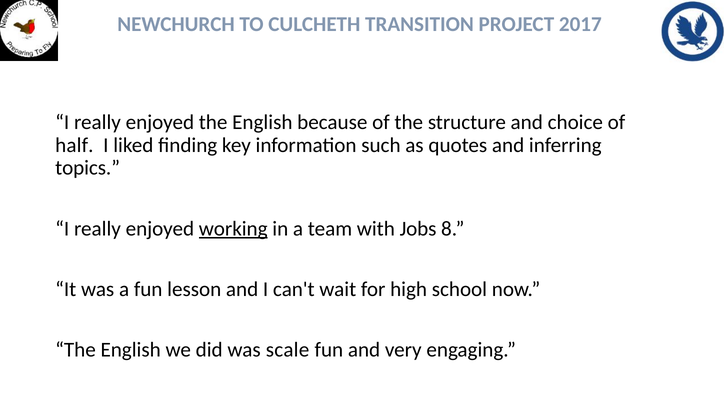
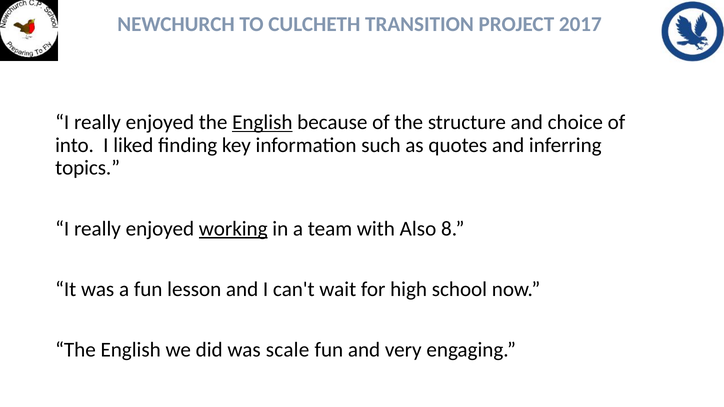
English underline: none -> present (262, 122)
half: half -> into (75, 145)
Jobs: Jobs -> Also (418, 229)
